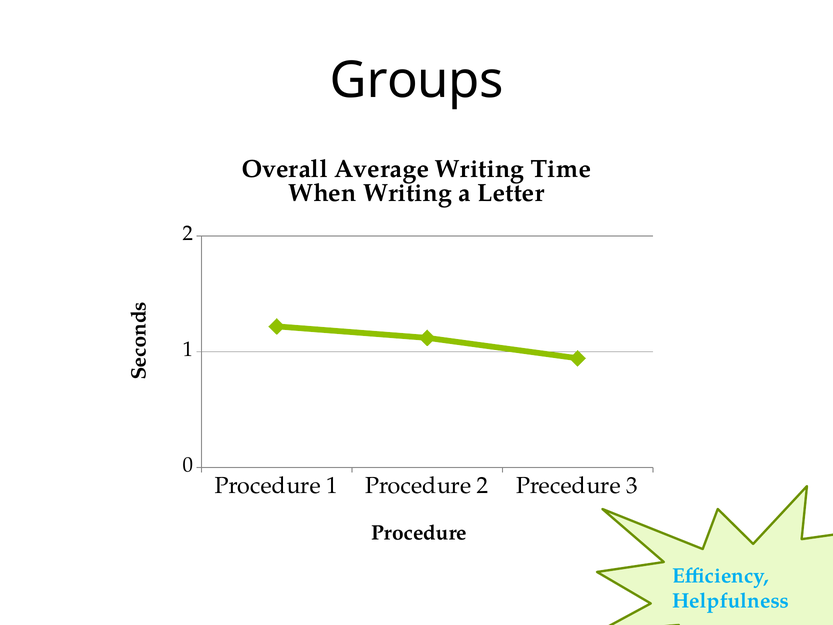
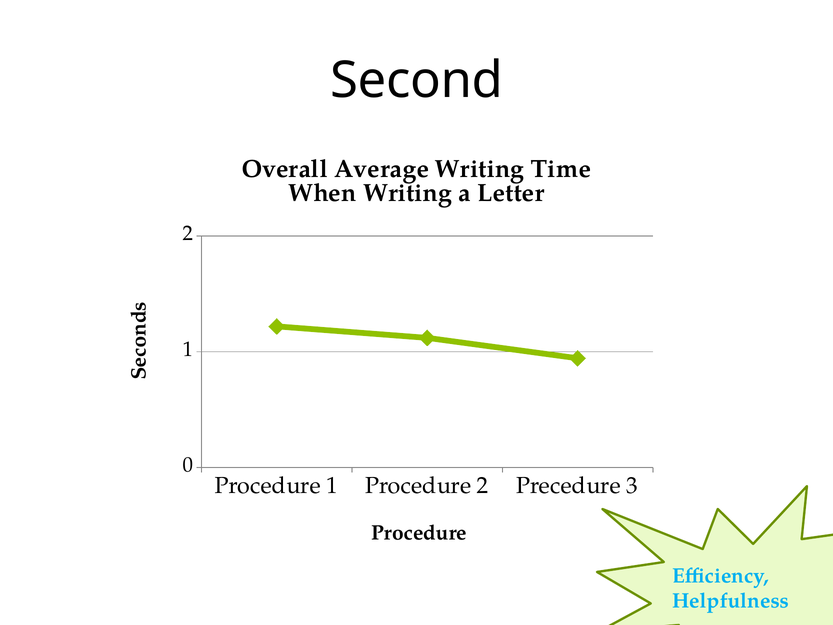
Groups: Groups -> Second (417, 81)
